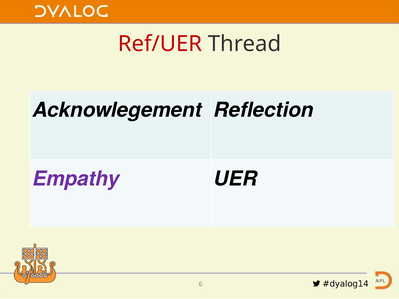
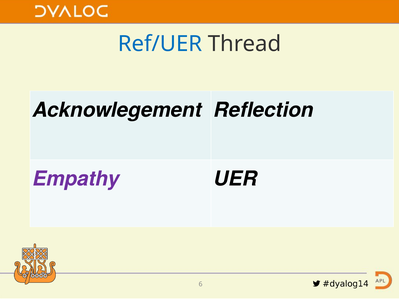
Ref/UER colour: red -> blue (160, 44)
